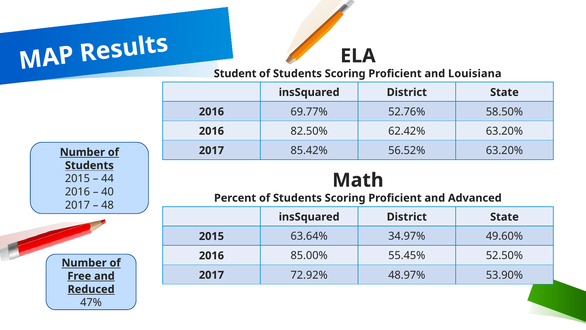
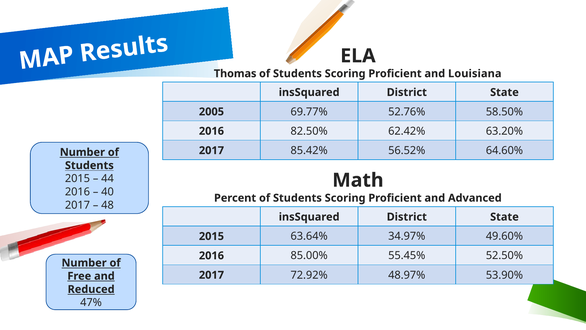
Student: Student -> Thomas (235, 74)
2016: 2016 -> 2005 (211, 112)
56.52% 63.20%: 63.20% -> 64.60% (504, 150)
